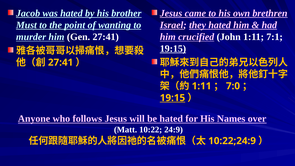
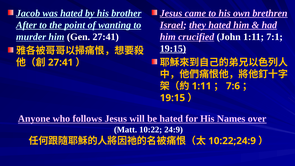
Must: Must -> After (26, 25)
7:0: 7:0 -> 7:6 (233, 86)
19:15 underline: present -> none (172, 98)
